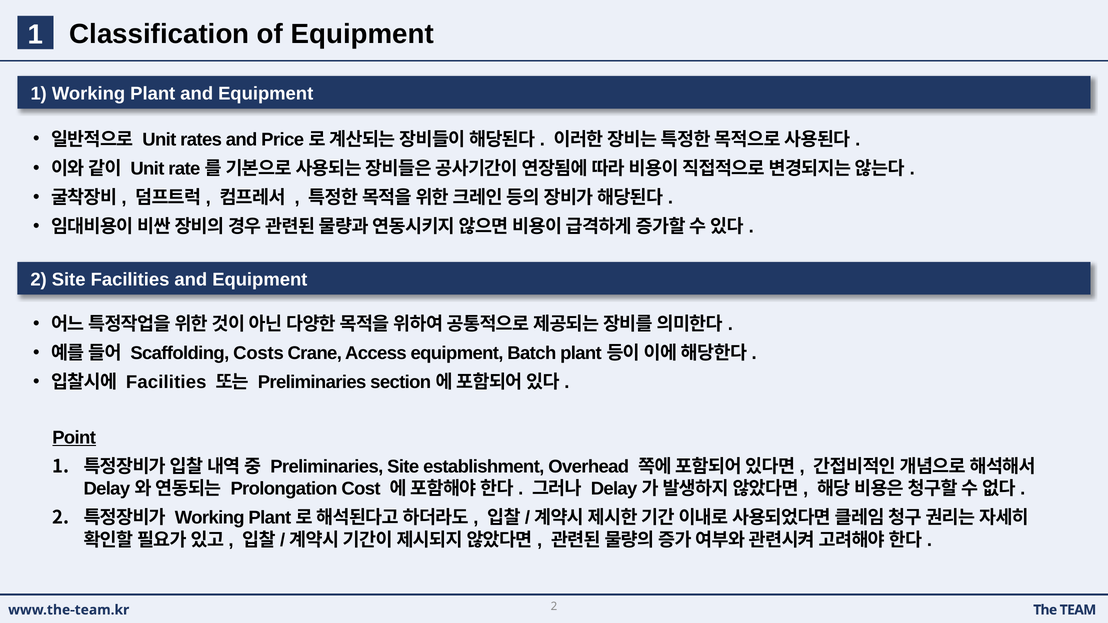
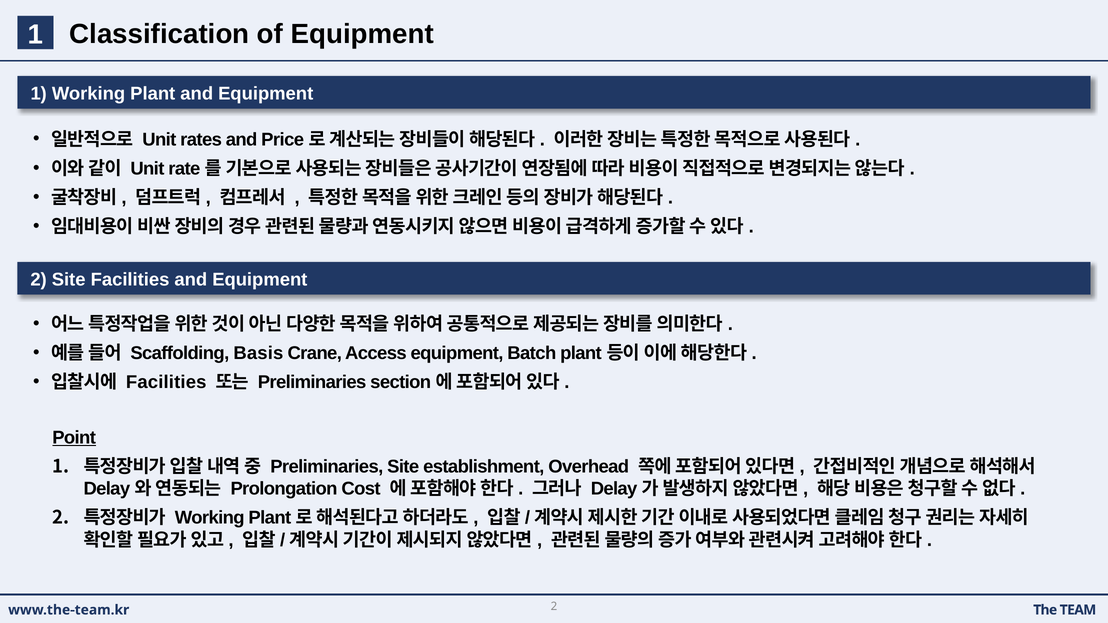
Costs: Costs -> Basis (258, 353)
